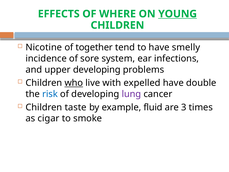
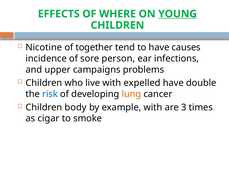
smelly: smelly -> causes (186, 47)
system: system -> person (118, 58)
upper developing: developing -> campaigns (97, 70)
who underline: present -> none (74, 83)
lung colour: purple -> orange (131, 94)
taste: taste -> body (76, 107)
example fluid: fluid -> with (153, 107)
